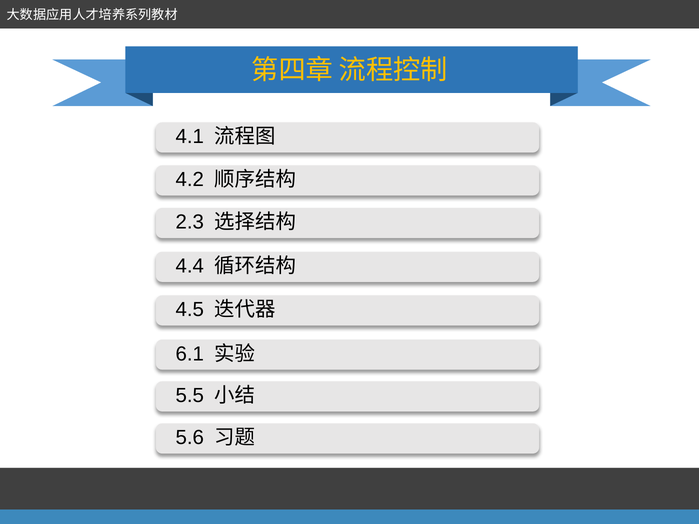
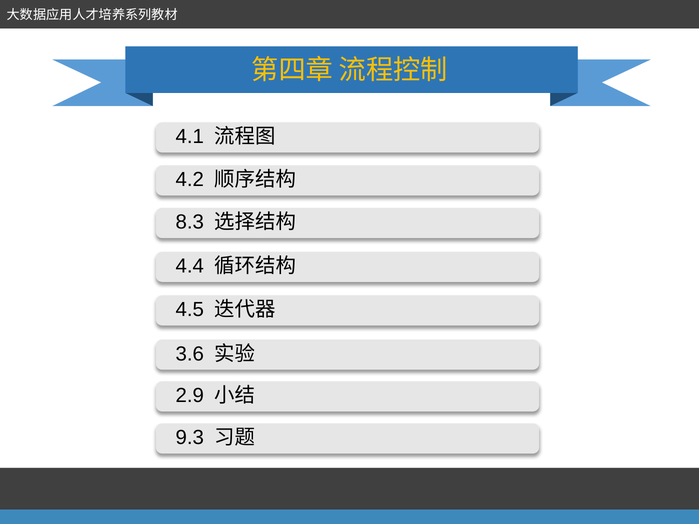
2.3: 2.3 -> 8.3 (190, 222)
6.1: 6.1 -> 3.6 (190, 354)
5.5: 5.5 -> 2.9 (190, 396)
5.6: 5.6 -> 9.3 (190, 438)
